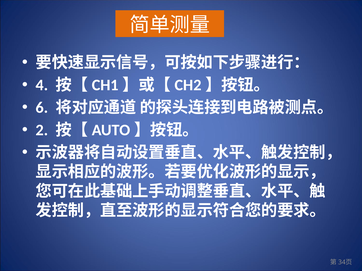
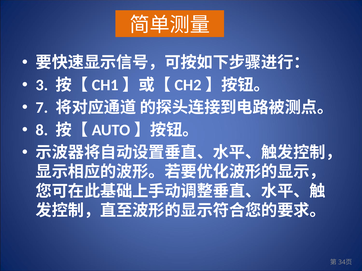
4: 4 -> 3 (42, 85)
6: 6 -> 7 (42, 108)
2: 2 -> 8 (42, 130)
